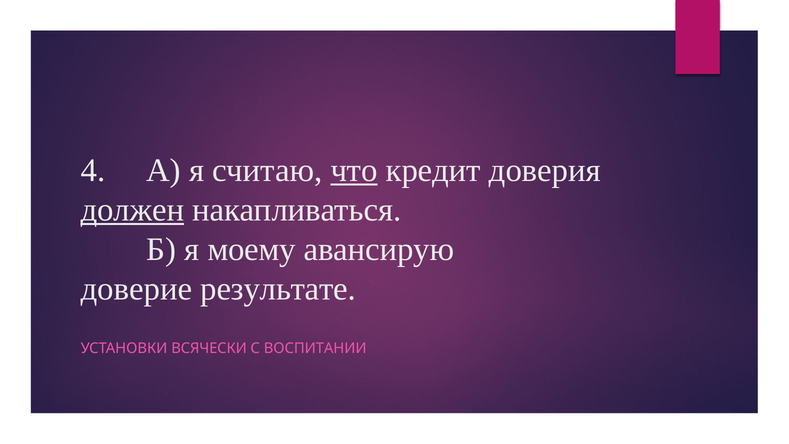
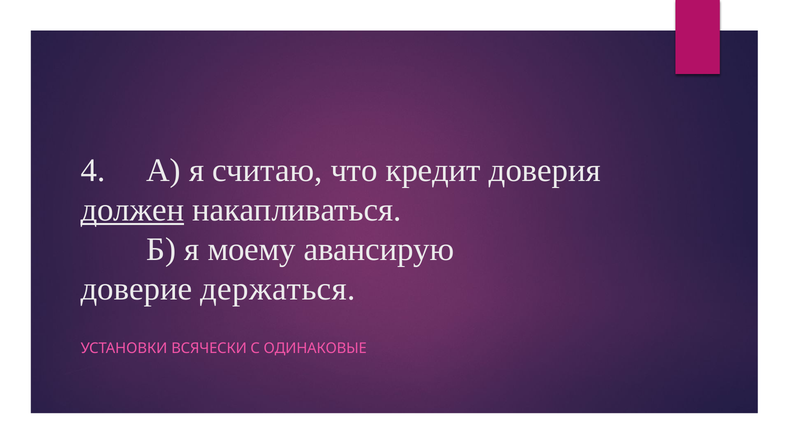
что underline: present -> none (354, 170)
результате: результате -> держаться (278, 289)
ВОСПИТАНИИ: ВОСПИТАНИИ -> ОДИНАКОВЫЕ (315, 348)
